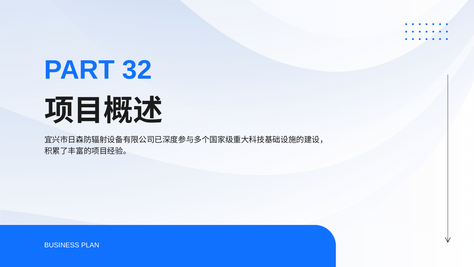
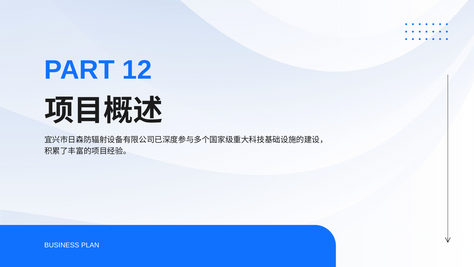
32: 32 -> 12 (137, 70)
